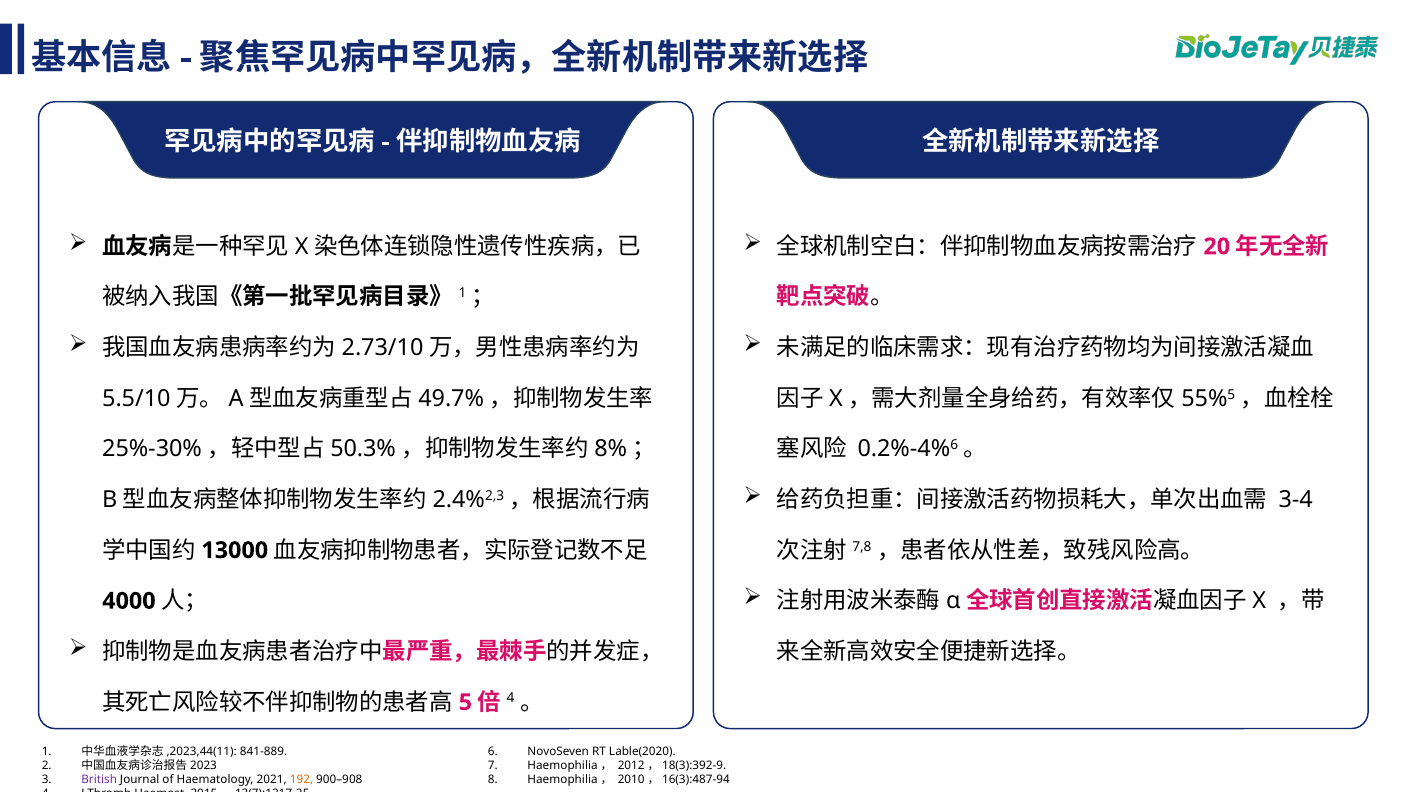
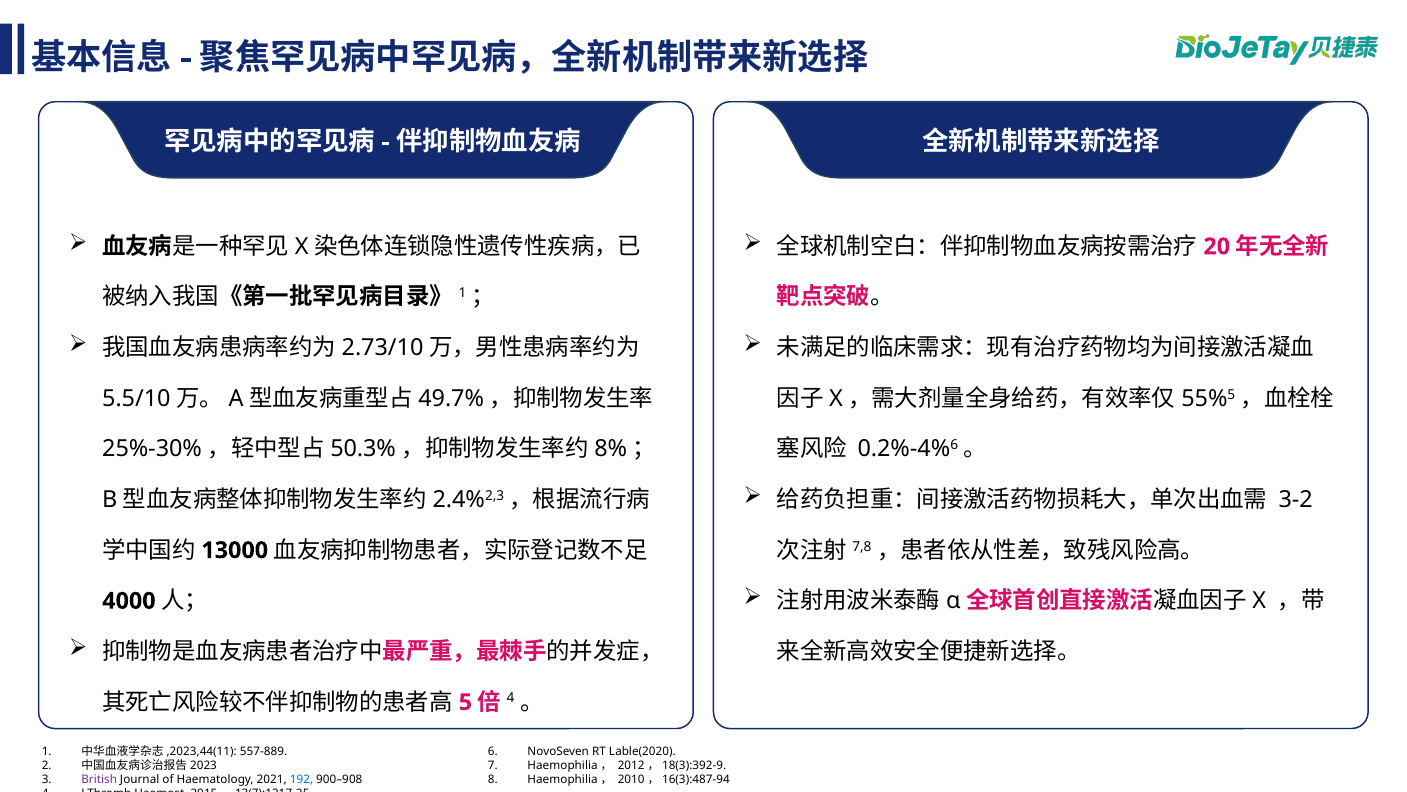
3-4: 3-4 -> 3-2 (1296, 499)
841-889: 841-889 -> 557-889 (264, 751)
192 colour: orange -> blue (302, 779)
